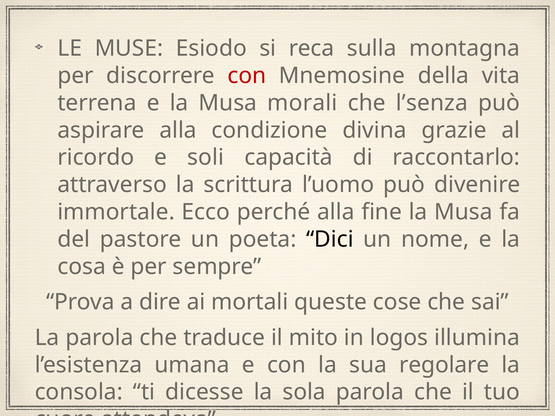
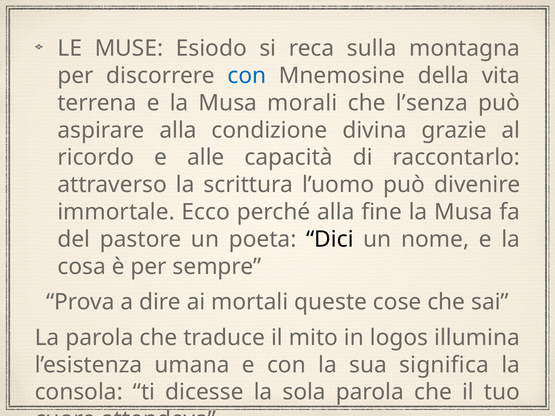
con colour: red -> blue (247, 76)
soli: soli -> alle (206, 158)
regolare: regolare -> significa (444, 365)
